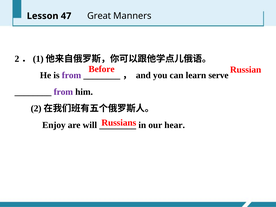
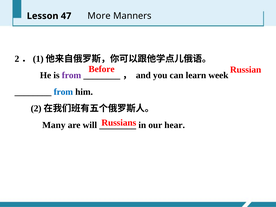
Great: Great -> More (99, 16)
serve: serve -> week (218, 75)
from colour: purple -> blue (63, 92)
Enjoy: Enjoy -> Many (54, 125)
